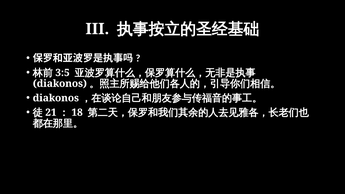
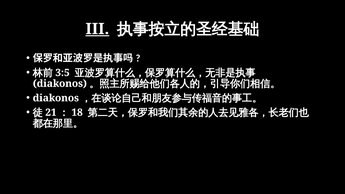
III underline: none -> present (97, 29)
